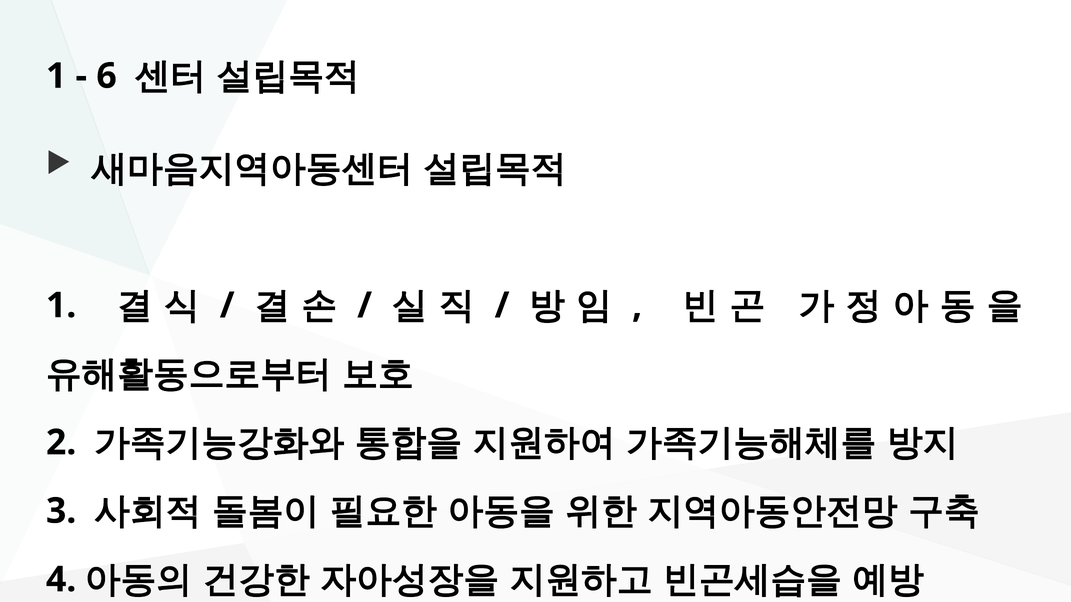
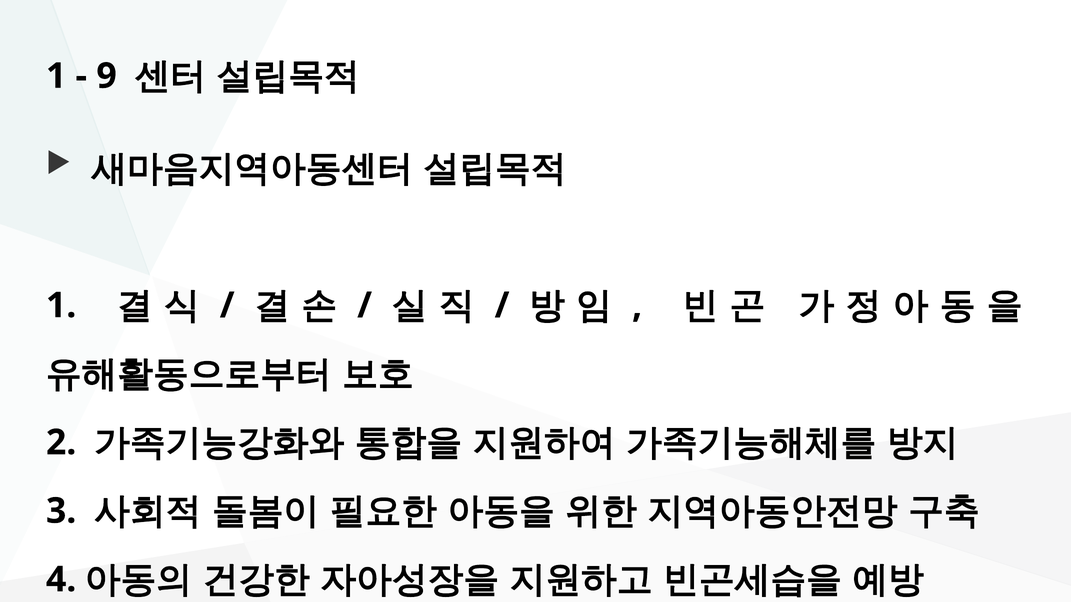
6: 6 -> 9 (107, 76)
